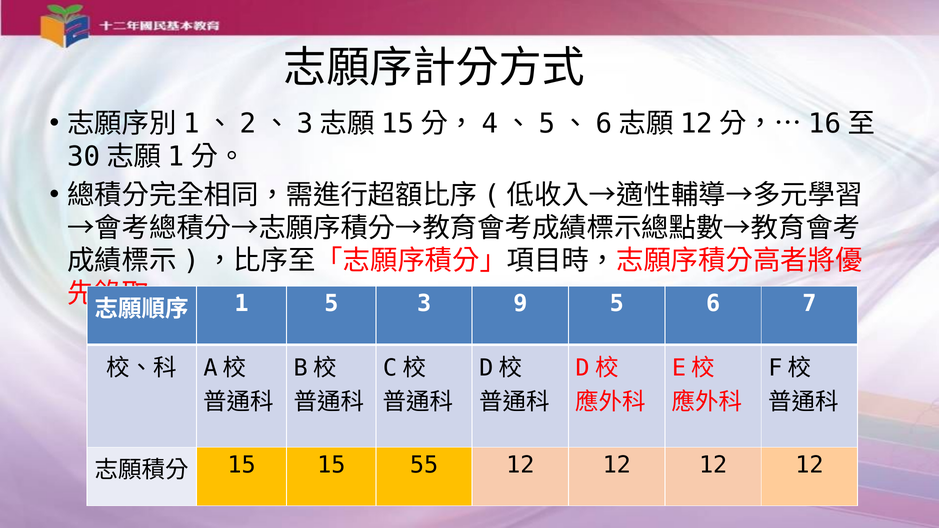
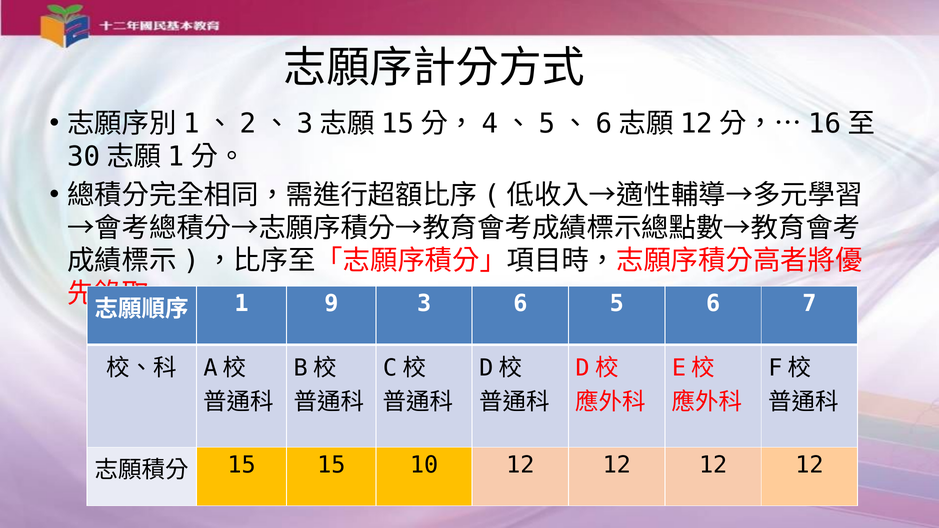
1 5: 5 -> 9 (331, 304)
3 9: 9 -> 6 (520, 304)
55: 55 -> 10 (424, 465)
